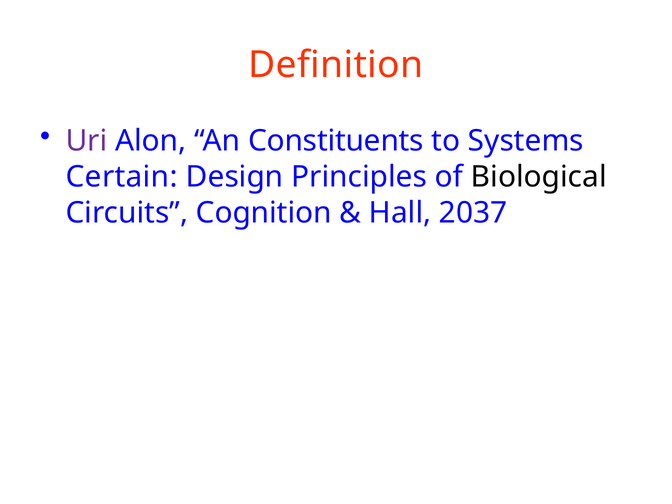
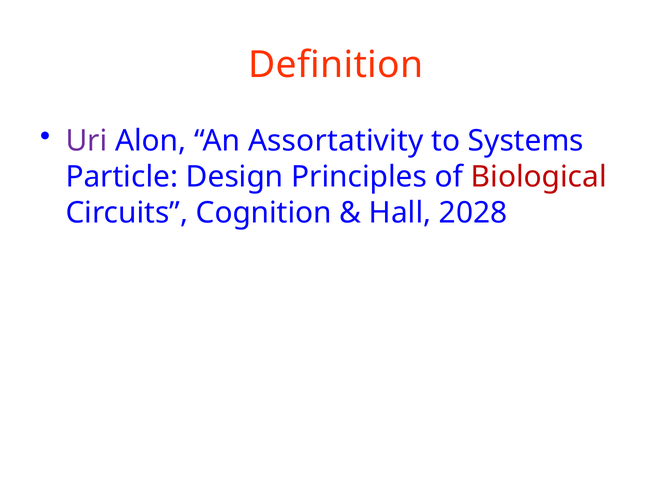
Constituents: Constituents -> Assortativity (336, 141)
Certain: Certain -> Particle (122, 177)
Biological colour: black -> red (539, 177)
2037: 2037 -> 2028 (473, 213)
